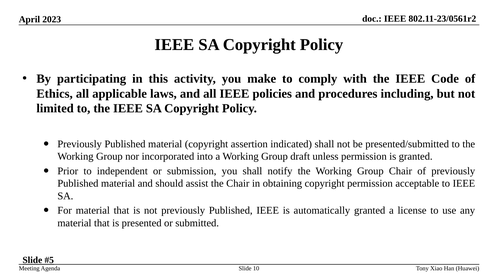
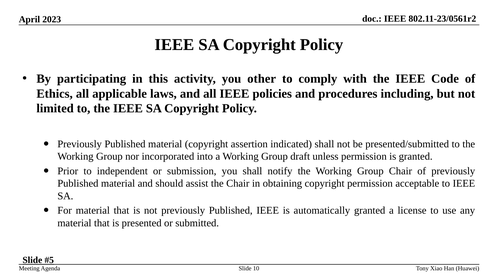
make: make -> other (262, 79)
